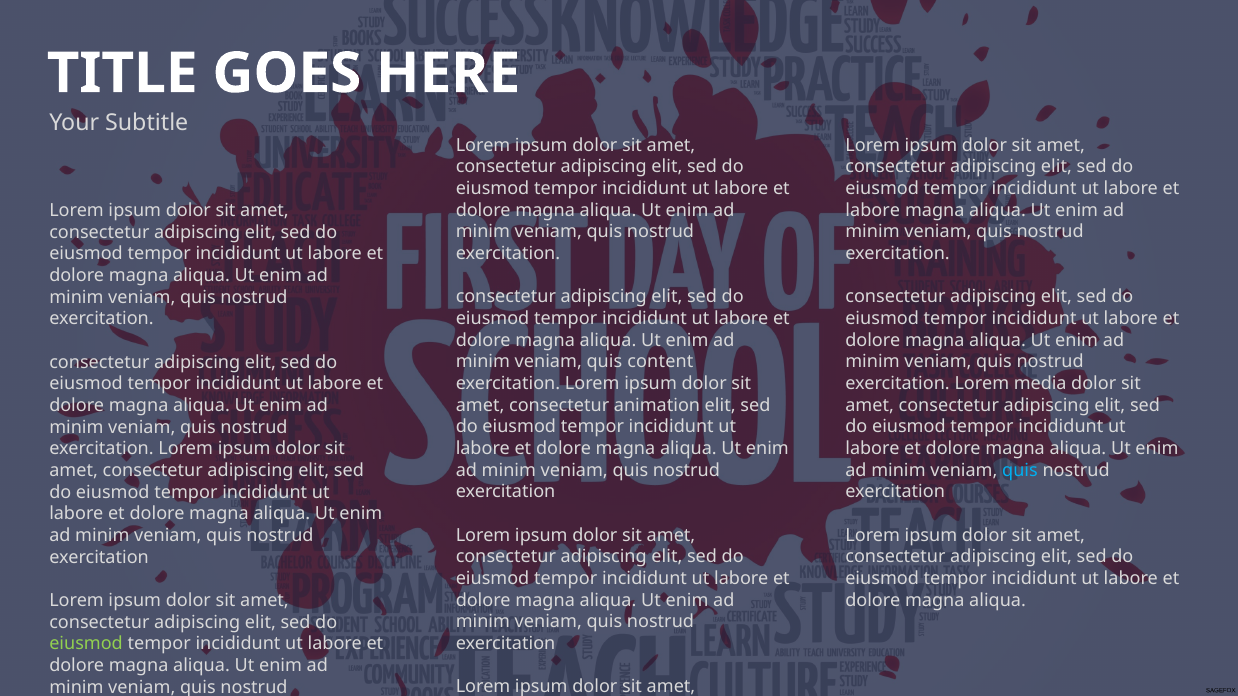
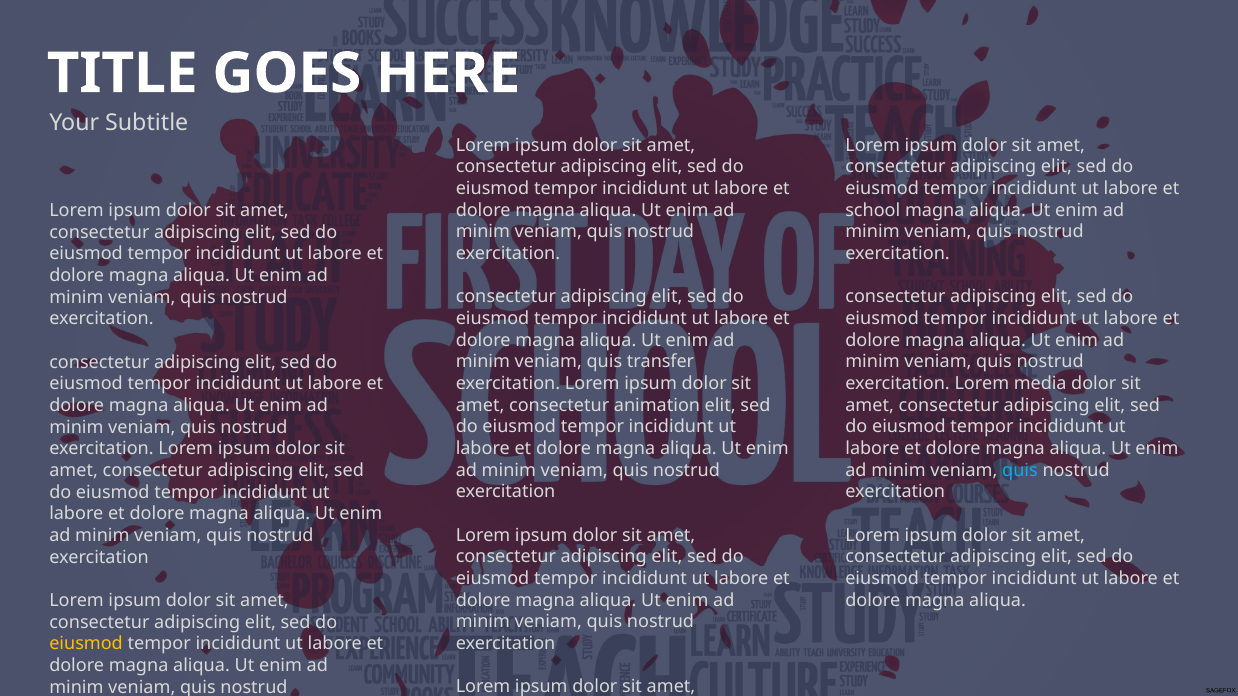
labore: labore -> school (873, 210)
content: content -> transfer (661, 362)
eiusmod colour: light green -> yellow (86, 644)
